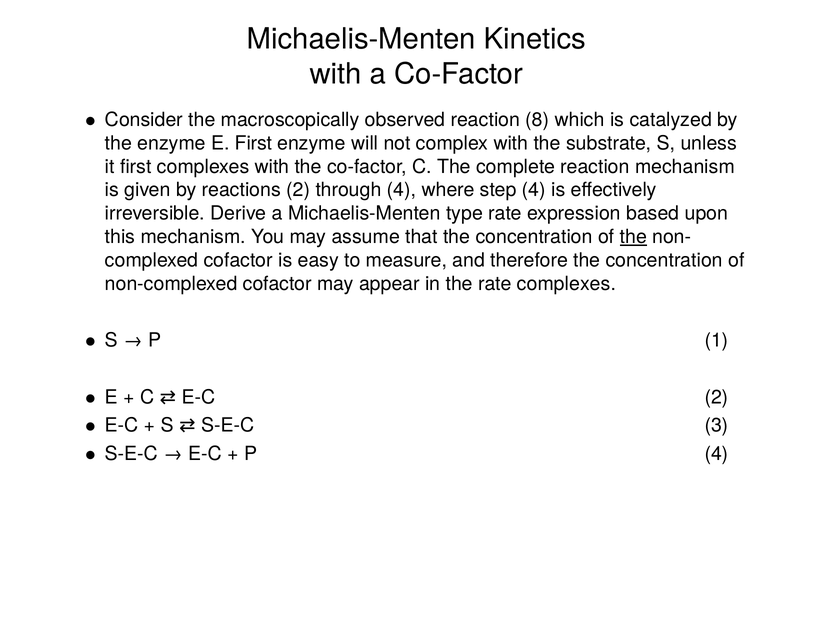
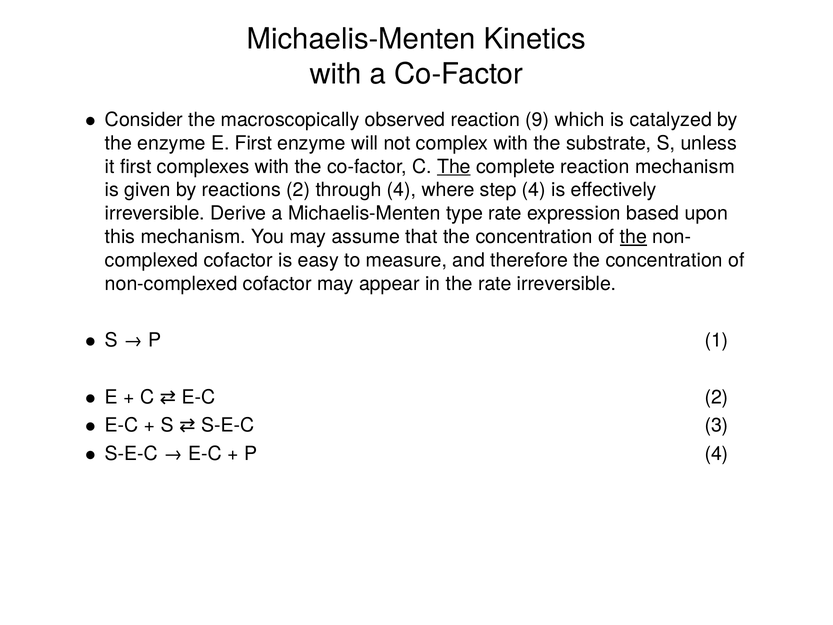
8: 8 -> 9 (537, 120)
The underline: none -> present (454, 167)
rate complexes: complexes -> irreversible (567, 284)
